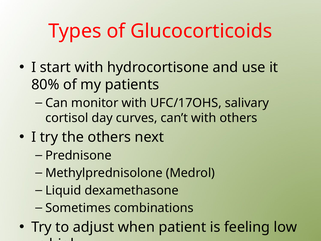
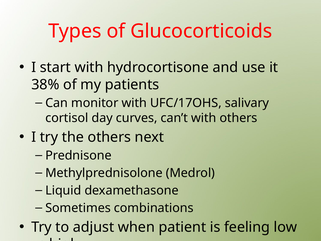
80%: 80% -> 38% (45, 84)
